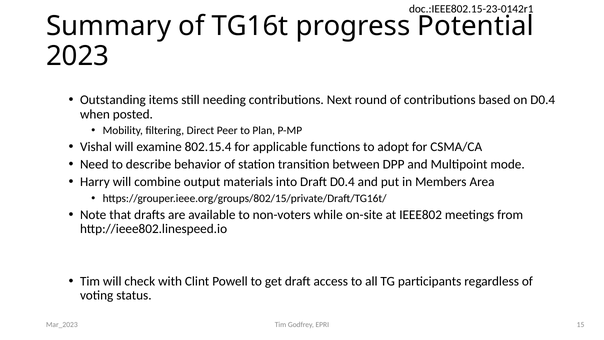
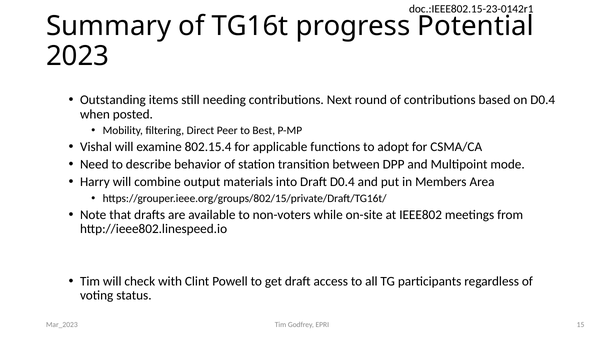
Plan: Plan -> Best (264, 131)
